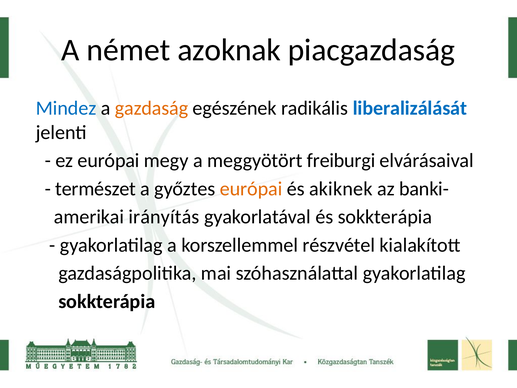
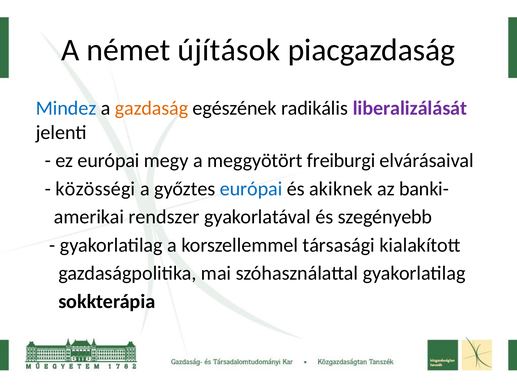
azoknak: azoknak -> újítások (229, 50)
liberalizálását colour: blue -> purple (410, 108)
természet: természet -> közösségi (95, 189)
európai colour: orange -> blue (251, 189)
irányítás: irányítás -> rendszer (164, 217)
és sokkterápia: sokkterápia -> szegényebb (385, 217)
részvétel: részvétel -> társasági (339, 245)
